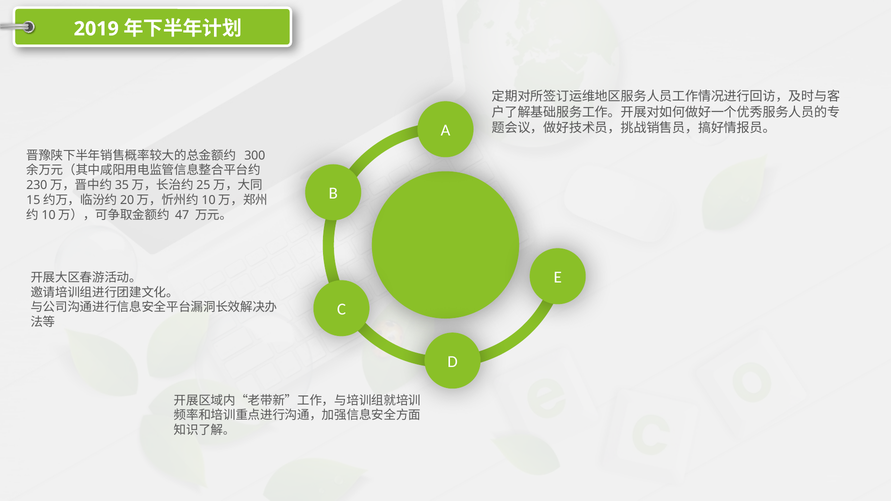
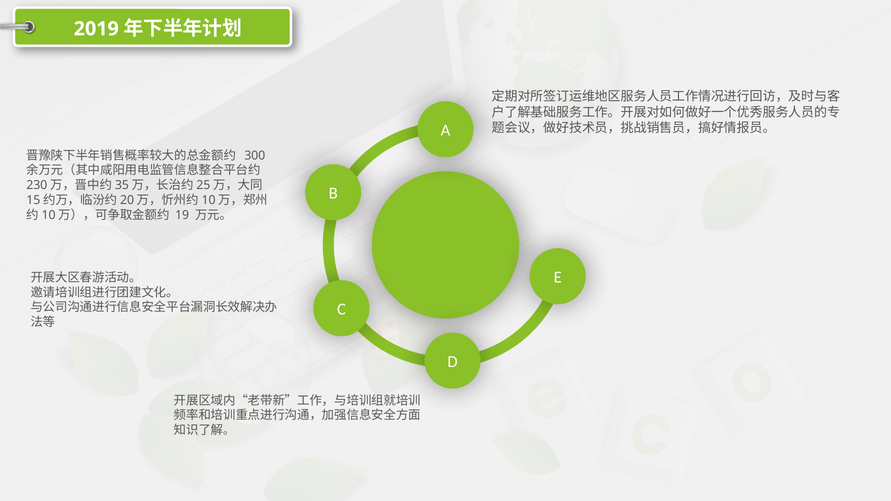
47: 47 -> 19 (182, 215)
